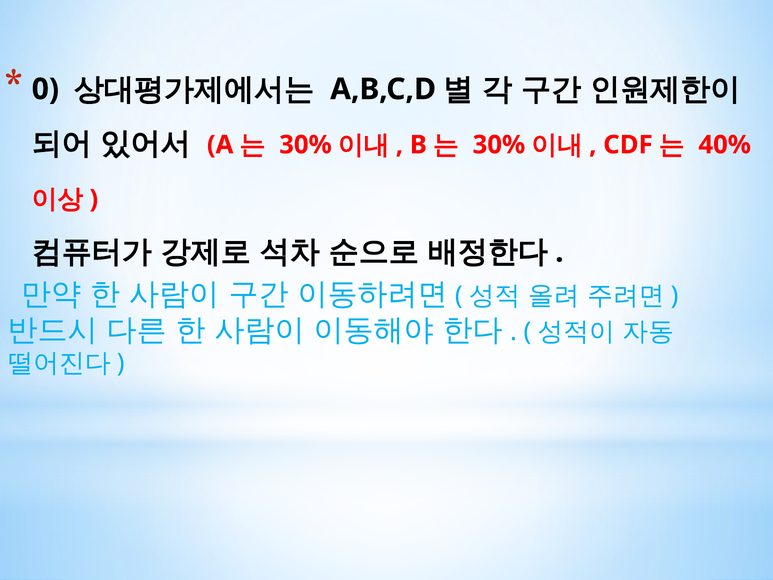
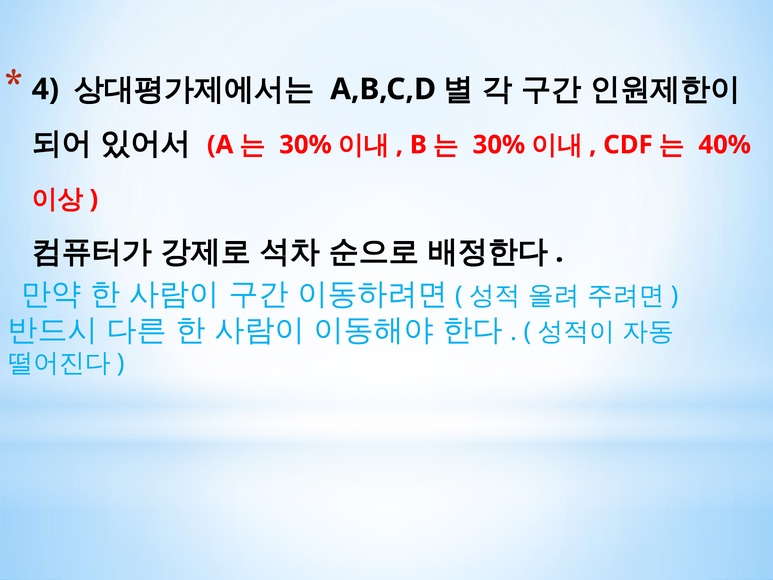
0: 0 -> 4 (45, 89)
